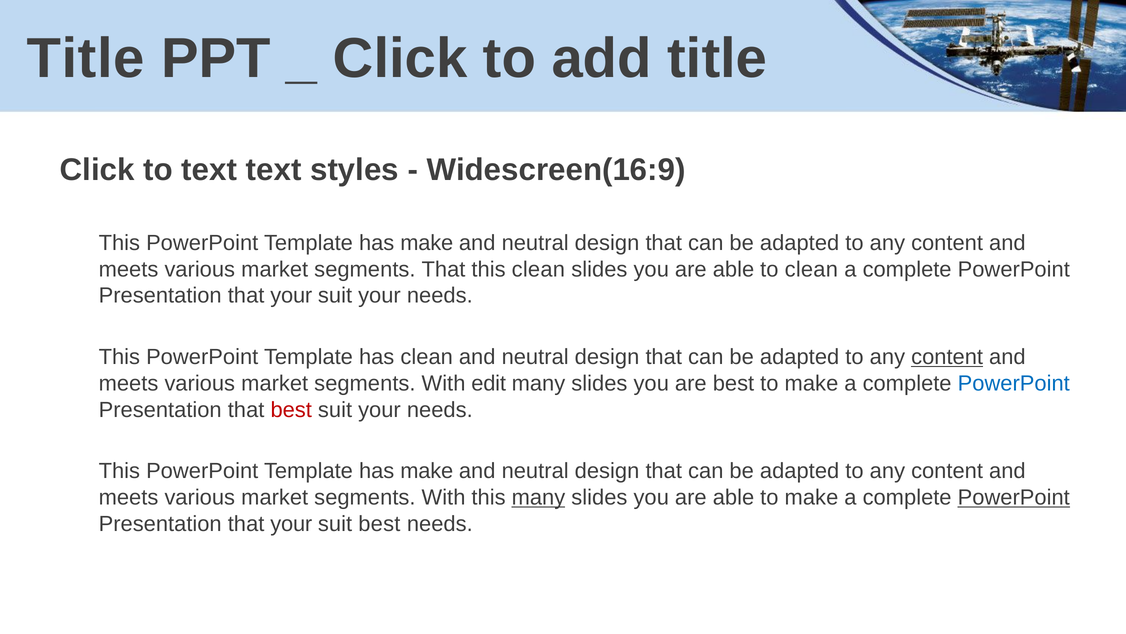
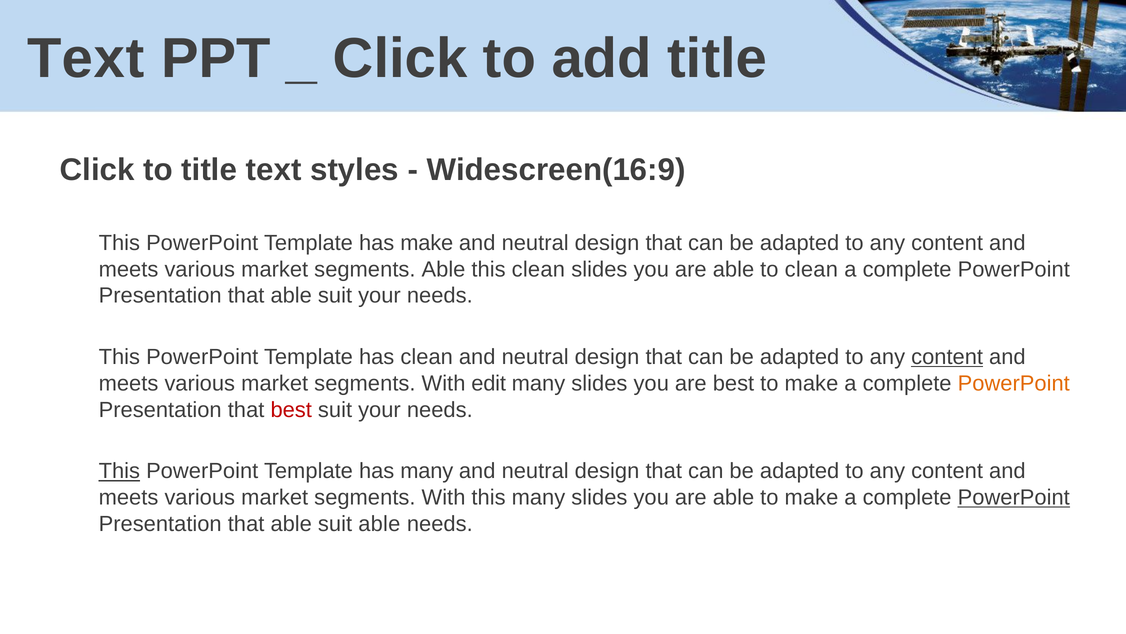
Title: Title -> Text (86, 58)
to text: text -> title (209, 170)
segments That: That -> Able (444, 269)
your: your -> able (291, 295)
PowerPoint colour: blue -> orange (1014, 383)
This underline: none -> present (119, 471)
make: make -> many (427, 471)
many underline: present -> none (538, 497)
your: your -> able (291, 523)
suit best: best -> able (379, 523)
